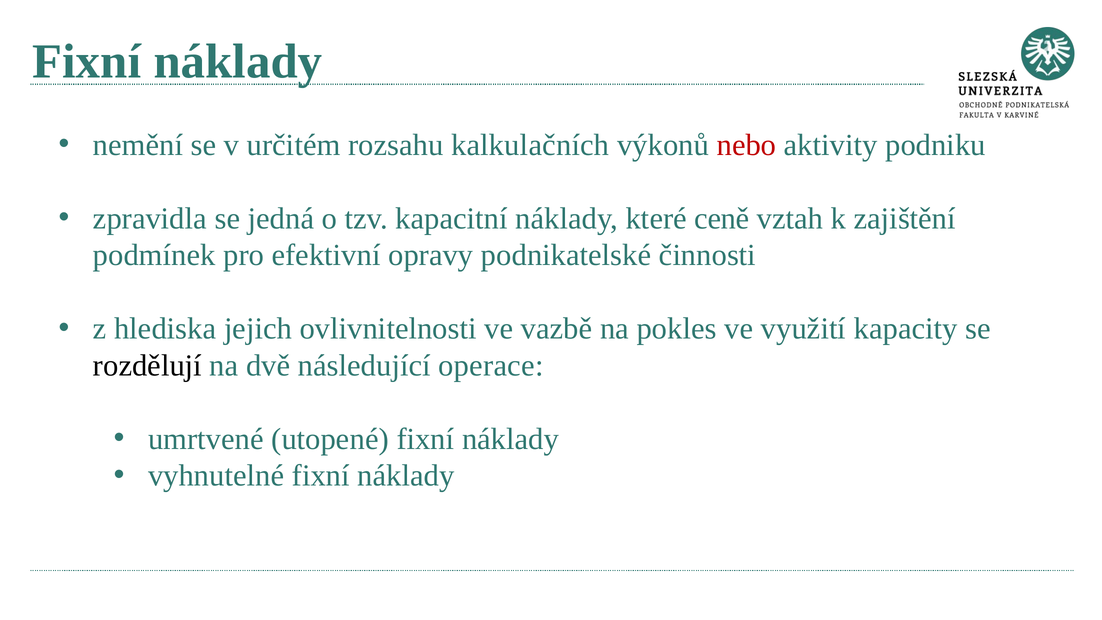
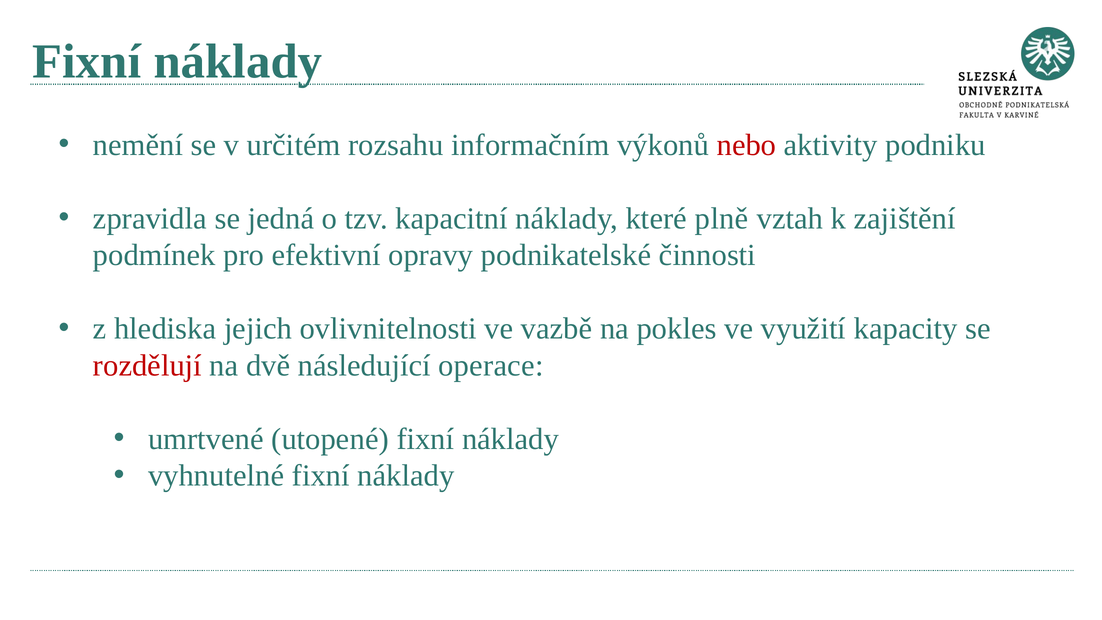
kalkulačních: kalkulačních -> informačním (530, 145)
ceně: ceně -> plně (722, 218)
rozdělují colour: black -> red (147, 365)
